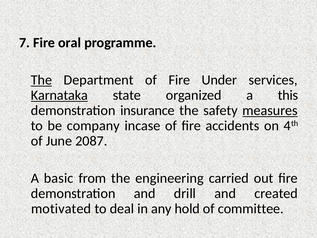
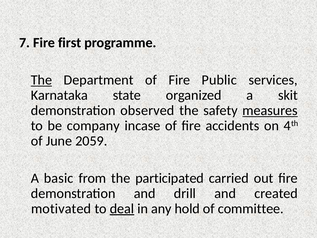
oral: oral -> first (70, 43)
Under: Under -> Public (219, 80)
Karnataka underline: present -> none (59, 95)
this: this -> skit (288, 95)
insurance: insurance -> observed (147, 110)
2087: 2087 -> 2059 (91, 141)
engineering: engineering -> participated (170, 178)
deal underline: none -> present (122, 208)
